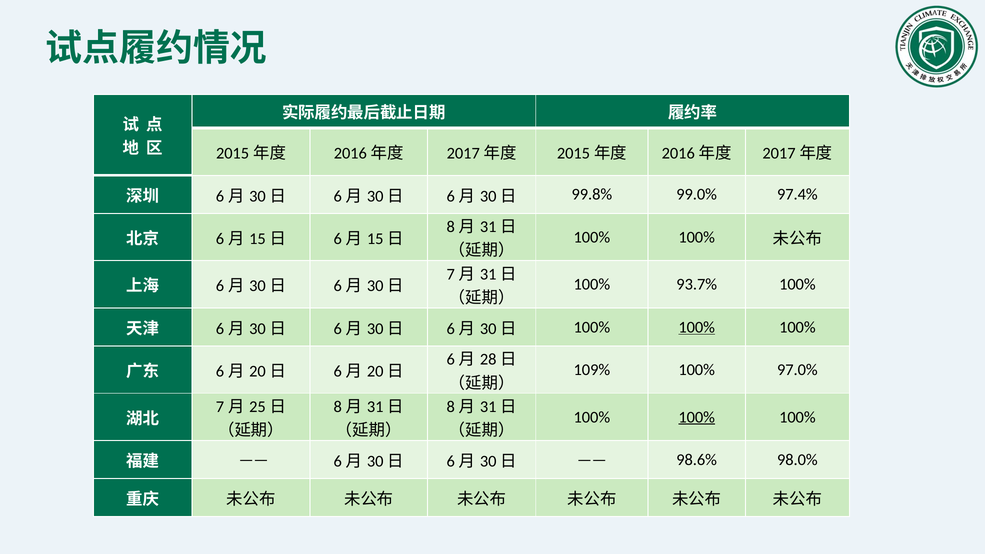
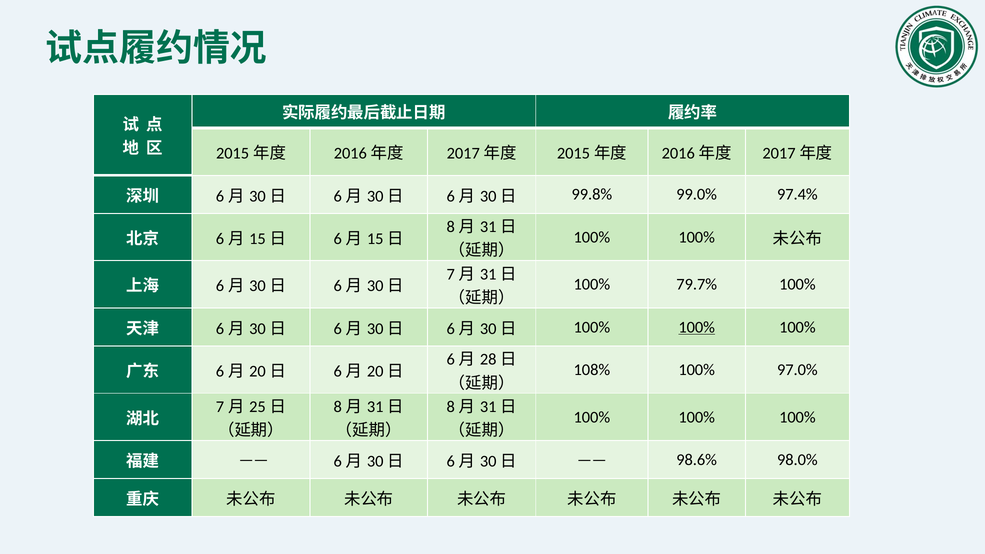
93.7%: 93.7% -> 79.7% (697, 285)
109%: 109% -> 108% (592, 370)
100% underline: present -> none (697, 417)
